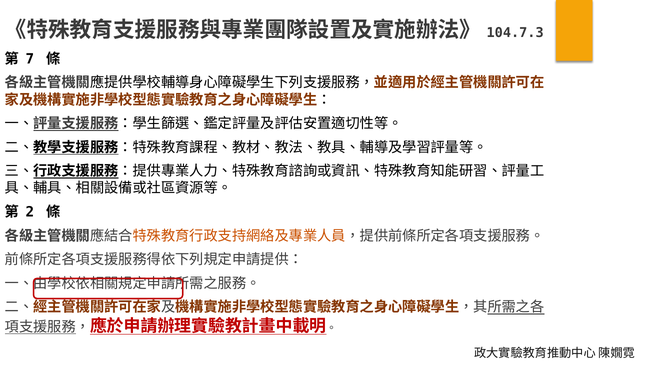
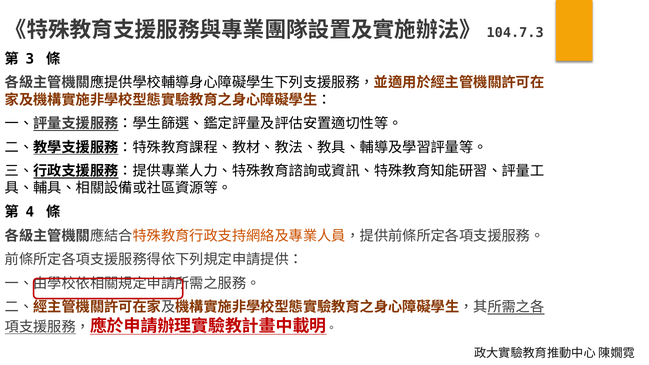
7: 7 -> 3 (30, 59)
2: 2 -> 4 (30, 212)
